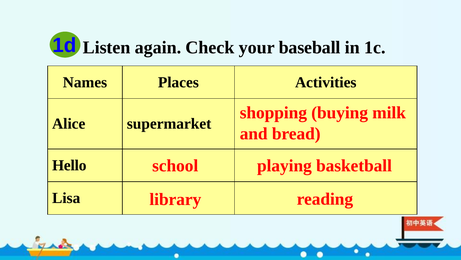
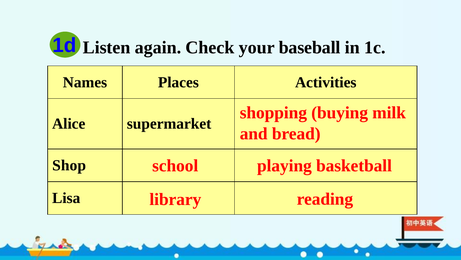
Hello: Hello -> Shop (69, 165)
